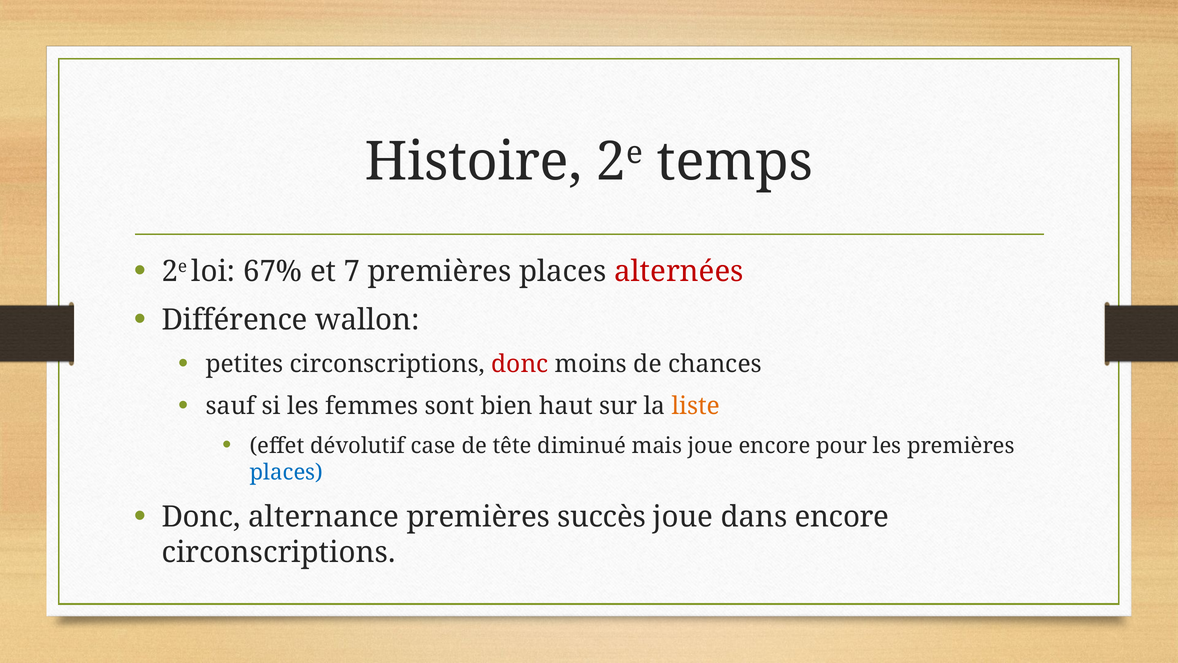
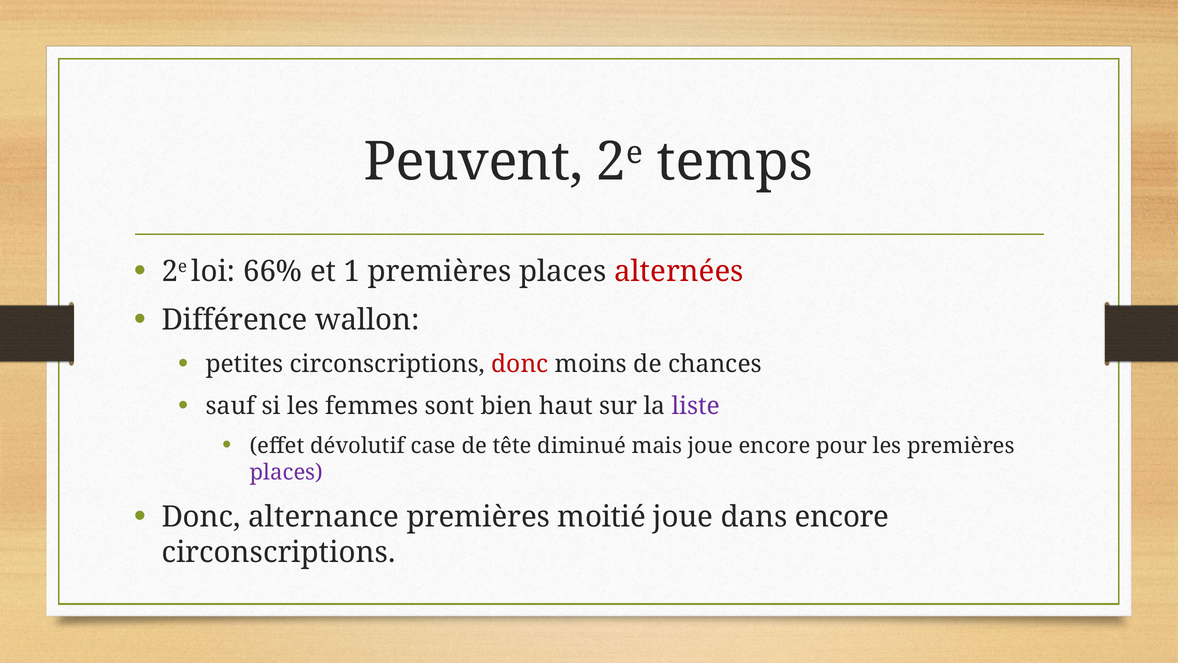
Histoire: Histoire -> Peuvent (473, 162)
67%: 67% -> 66% (273, 271)
7: 7 -> 1 (352, 271)
liste colour: orange -> purple (696, 406)
places colour: blue -> purple (286, 472)
succès: succès -> moitié (602, 517)
